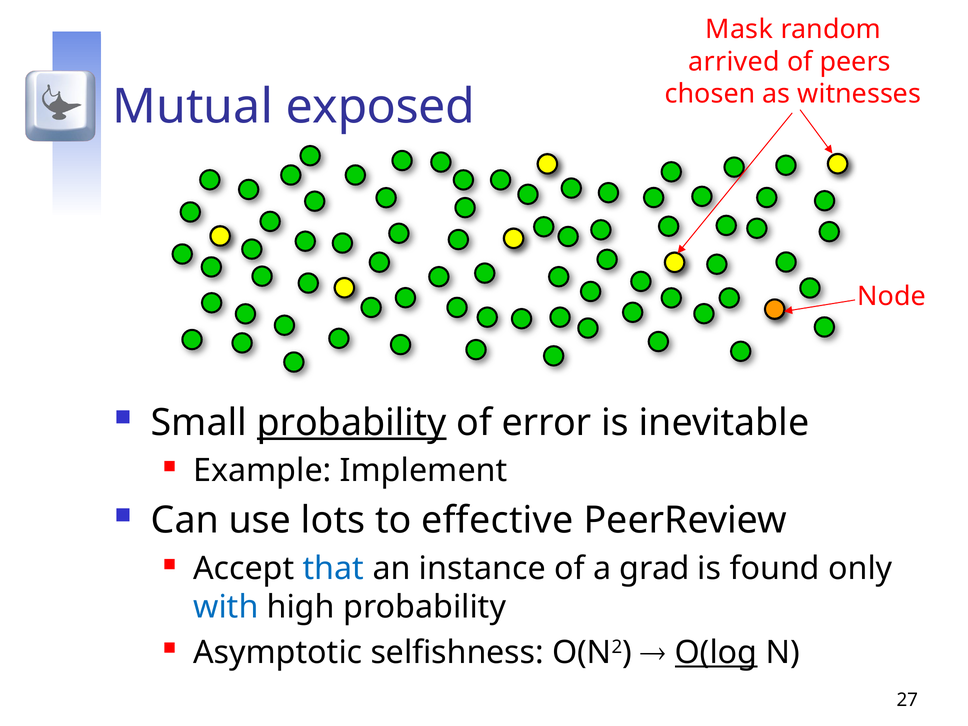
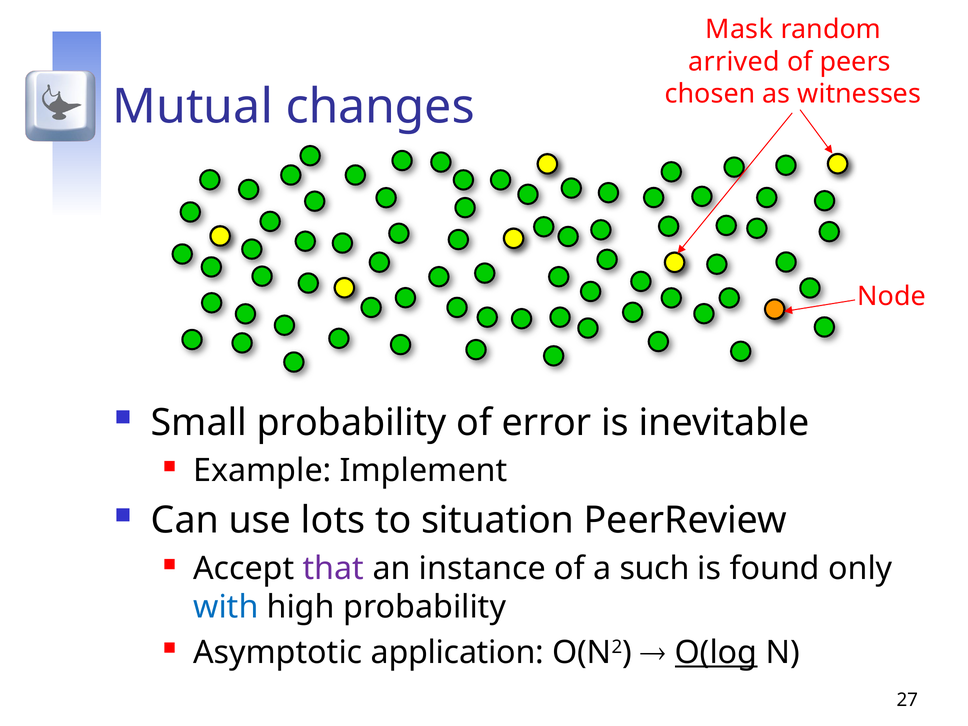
exposed: exposed -> changes (380, 107)
probability underline: present -> none (352, 423)
effective: effective -> situation (498, 521)
that colour: blue -> purple (333, 569)
grad: grad -> such (655, 569)
selfishness: selfishness -> application (457, 652)
